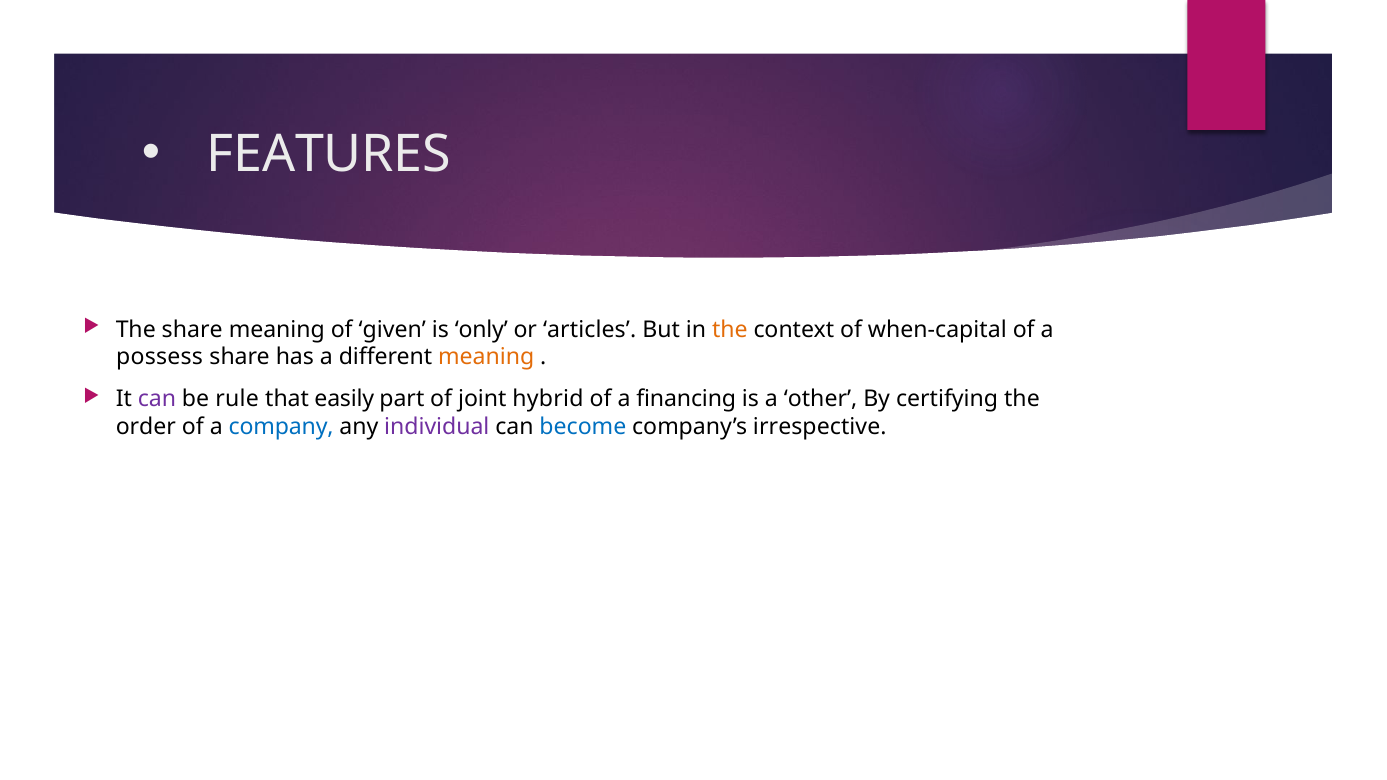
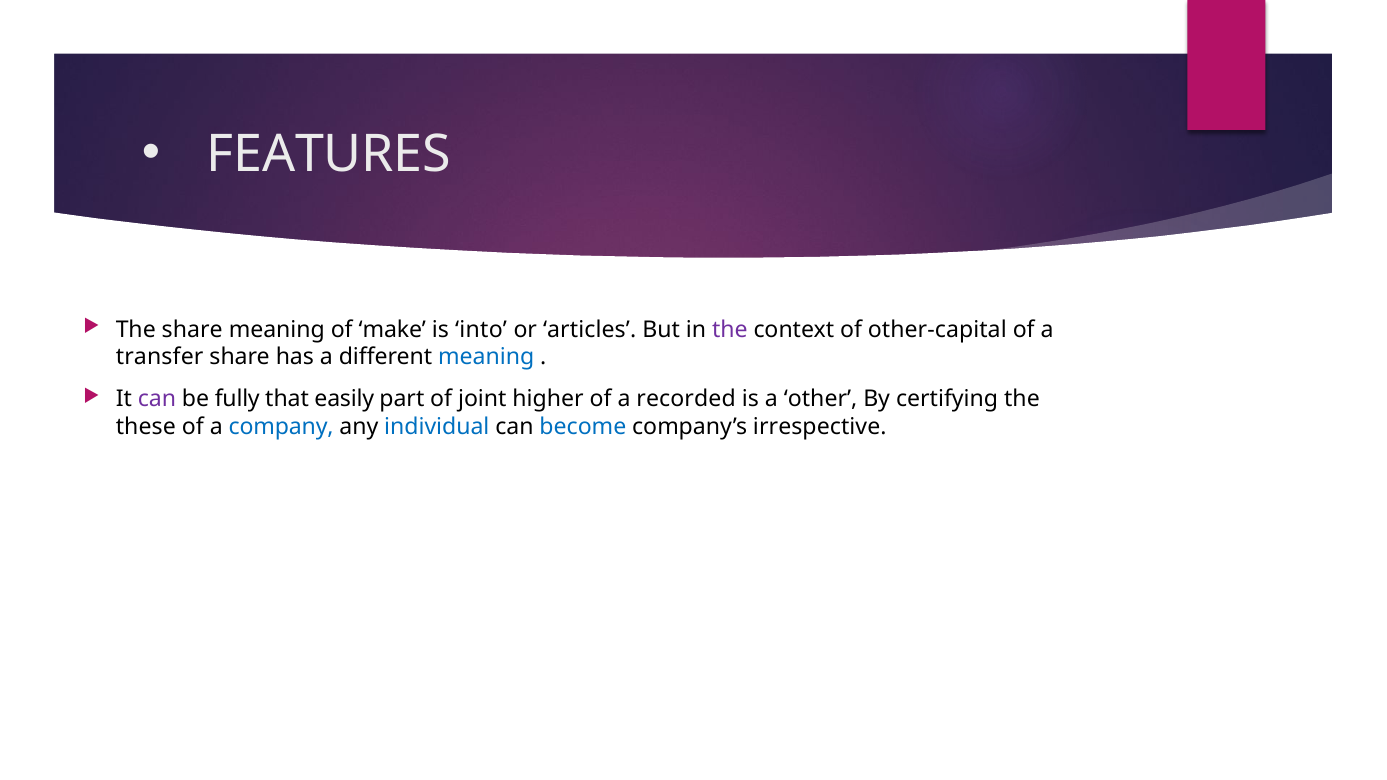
given: given -> make (392, 330)
only: only -> into (481, 330)
the colour: orange -> purple (730, 330)
when-capital: when-capital -> other-capital (937, 330)
possess: possess -> transfer (160, 357)
meaning colour: orange -> blue (486, 357)
rule: rule -> fully (237, 399)
hybrid: hybrid -> higher (548, 399)
financing: financing -> recorded (686, 399)
order: order -> these (146, 427)
individual colour: purple -> blue (437, 427)
